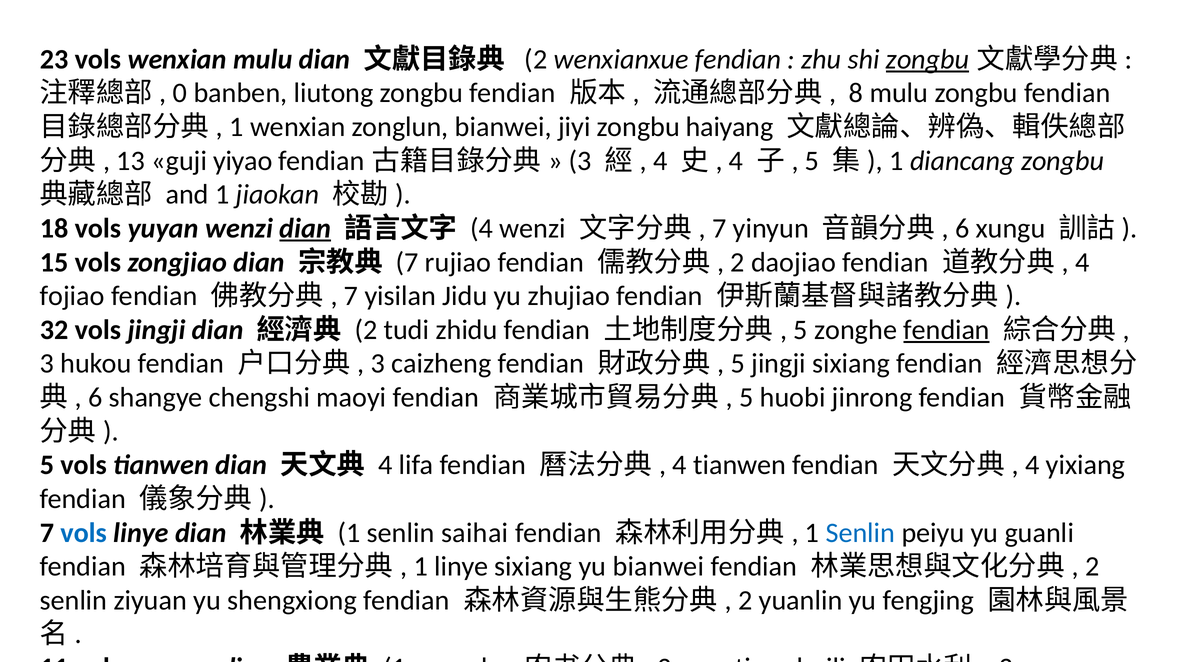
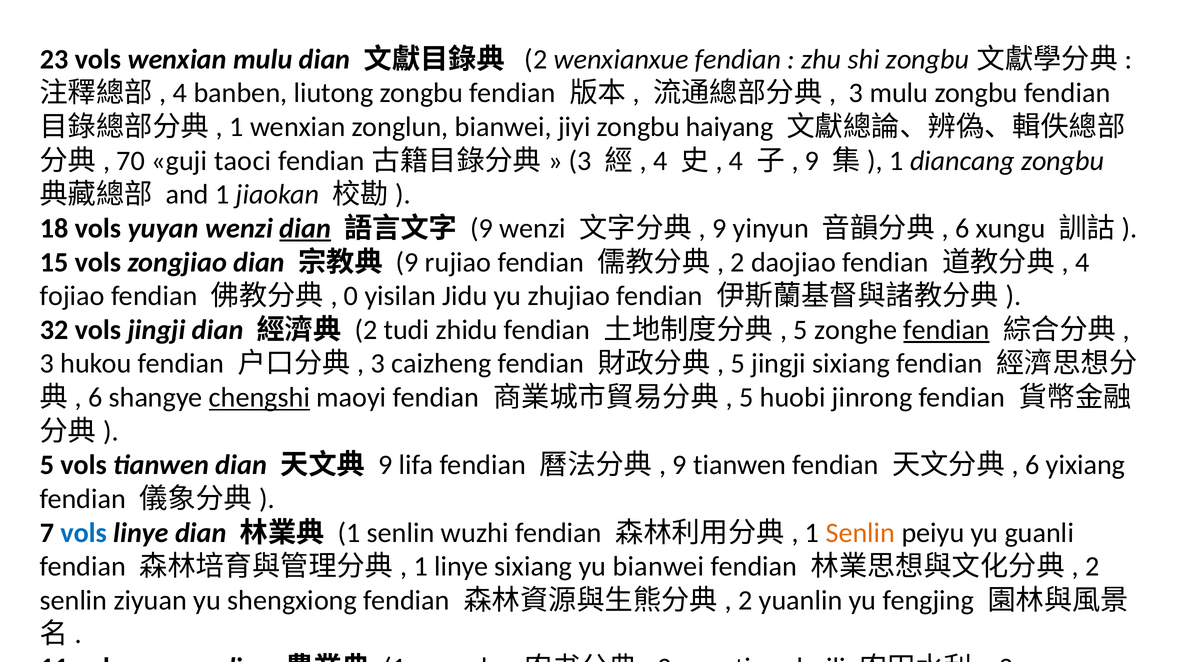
zongbu underline: present -> none (928, 59)
0: 0 -> 4 (180, 93)
8: 8 -> 3 (856, 93)
13: 13 -> 70 (131, 161)
yiyao: yiyao -> taoci (243, 161)
5: 5 -> 9 (812, 161)
4: 4 -> 9 (482, 228)
7: 7 -> 9 (719, 228)
7: 7 -> 9 (407, 262)
7: 7 -> 0 (351, 296)
chengshi underline: none -> present (259, 398)
4: 4 -> 9 (385, 465)
4: 4 -> 9 (679, 465)
4: 4 -> 6 (1032, 465)
senlin saihai: saihai -> wuzhi (475, 533)
Senlin colour: blue -> orange (860, 533)
